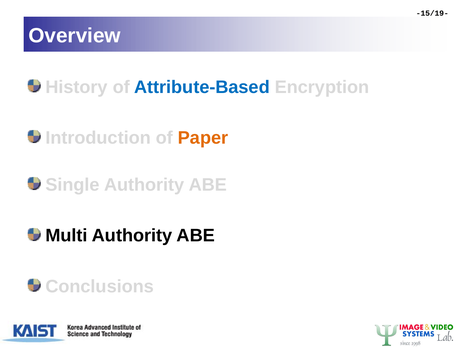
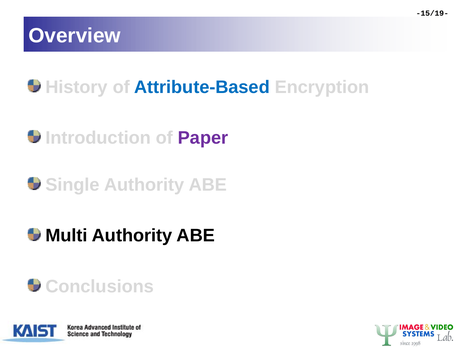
Paper colour: orange -> purple (203, 138)
